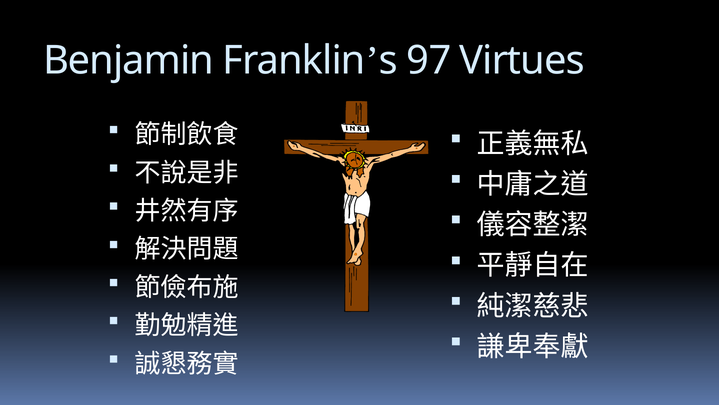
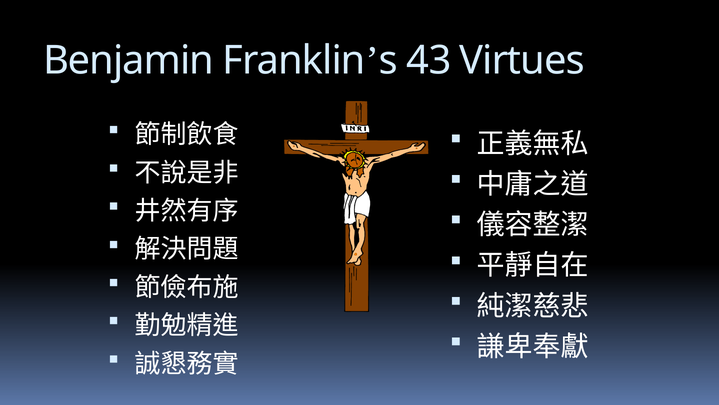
97: 97 -> 43 (429, 61)
